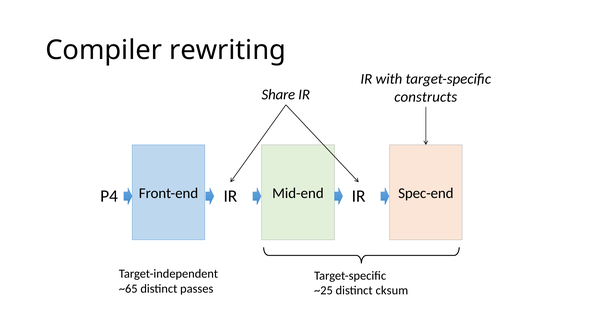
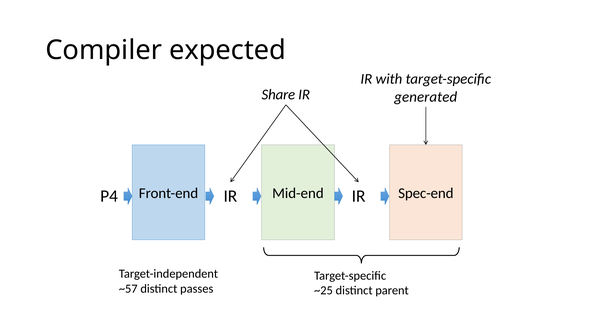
rewriting: rewriting -> expected (228, 50)
constructs: constructs -> generated (426, 97)
~65: ~65 -> ~57 (128, 288)
cksum: cksum -> parent (392, 290)
